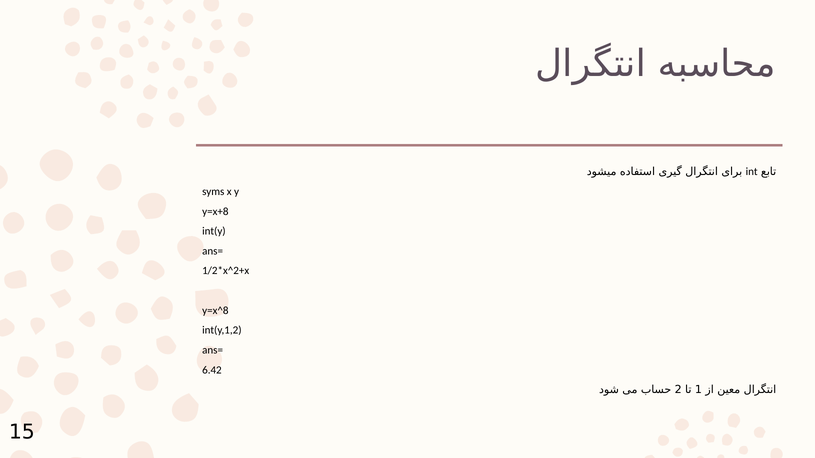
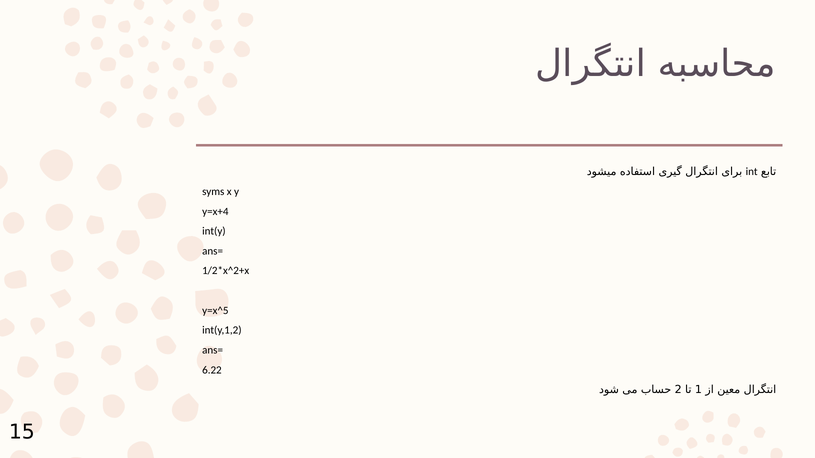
y=x+8: y=x+8 -> y=x+4 (215, 212)
y=x^8: y=x^8 -> y=x^5 (215, 311)
6.42: 6.42 -> 6.22 (212, 370)
